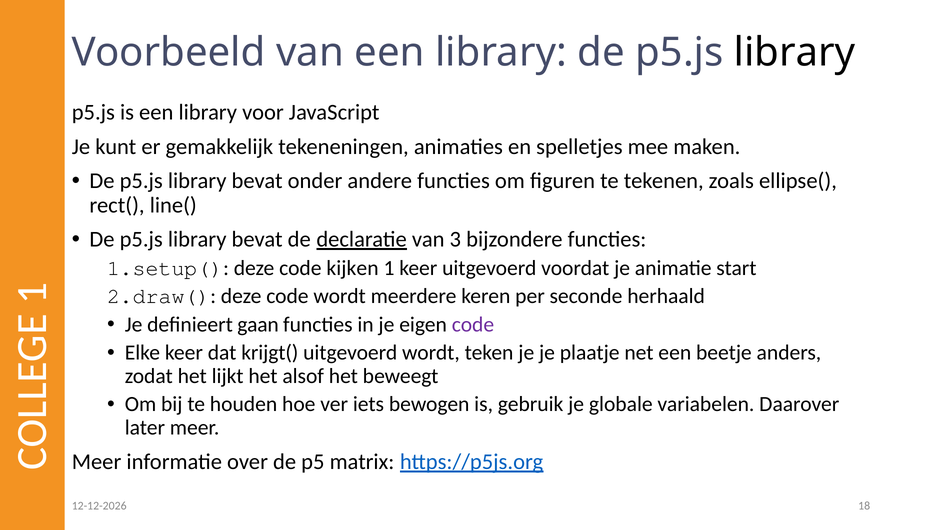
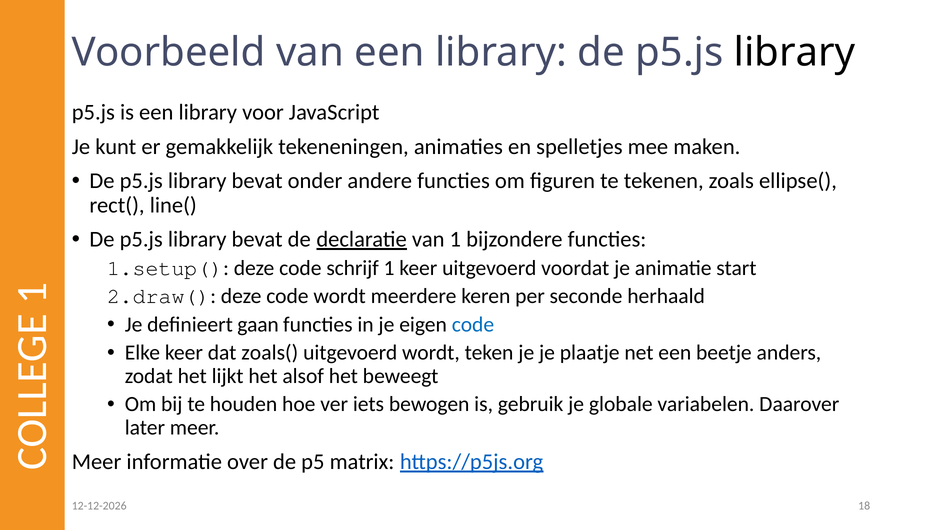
van 3: 3 -> 1 (455, 239)
kijken: kijken -> schrijf (353, 268)
code colour: purple -> blue (473, 324)
krijgt(: krijgt( -> zoals( (270, 353)
